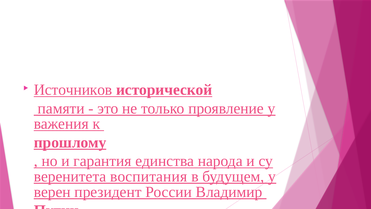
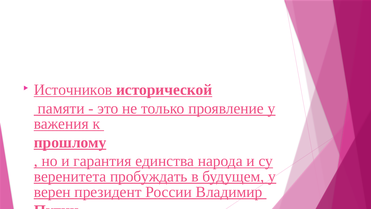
воспитания: воспитания -> пробуждать (149, 176)
